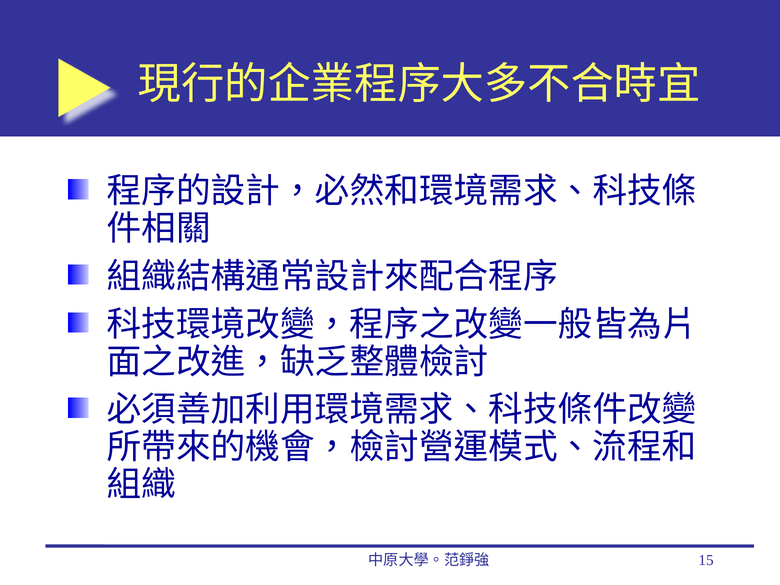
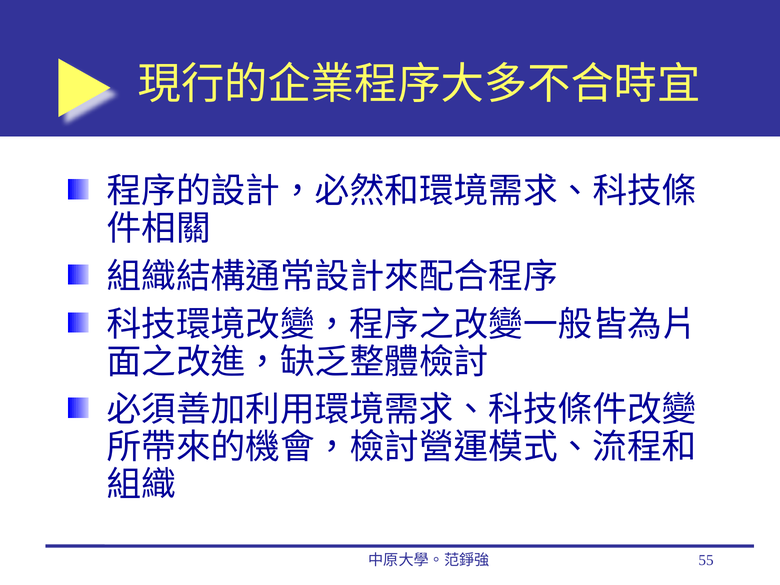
15: 15 -> 55 (706, 560)
